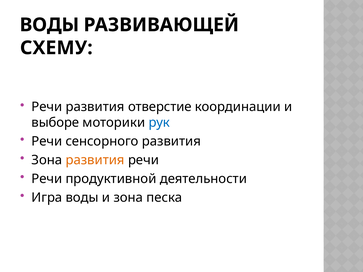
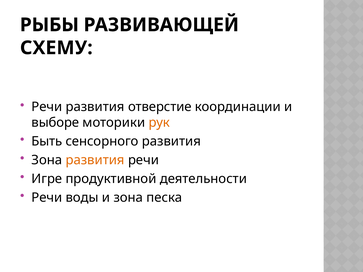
ВОДЫ: ВОДЫ -> РЫБЫ (49, 25)
рук colour: blue -> orange (159, 123)
Речи: Речи -> Быть (47, 141)
Речи: Речи -> Игре (47, 179)
Игра: Игра -> Речи (47, 198)
